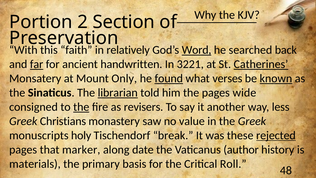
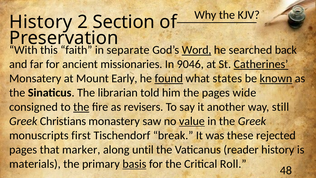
Portion: Portion -> History (41, 22)
relatively: relatively -> separate (128, 50)
far underline: present -> none (37, 64)
handwritten: handwritten -> missionaries (131, 64)
3221: 3221 -> 9046 (190, 64)
Only: Only -> Early (124, 78)
verses: verses -> states (227, 78)
librarian underline: present -> none (118, 93)
less: less -> still (281, 107)
value underline: none -> present (192, 121)
holy: holy -> first (81, 135)
rejected underline: present -> none (276, 135)
date: date -> until (143, 149)
author: author -> reader (241, 149)
basis underline: none -> present (134, 164)
